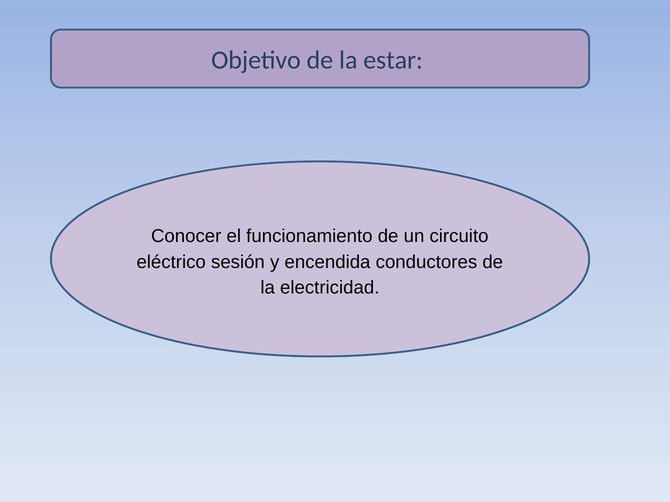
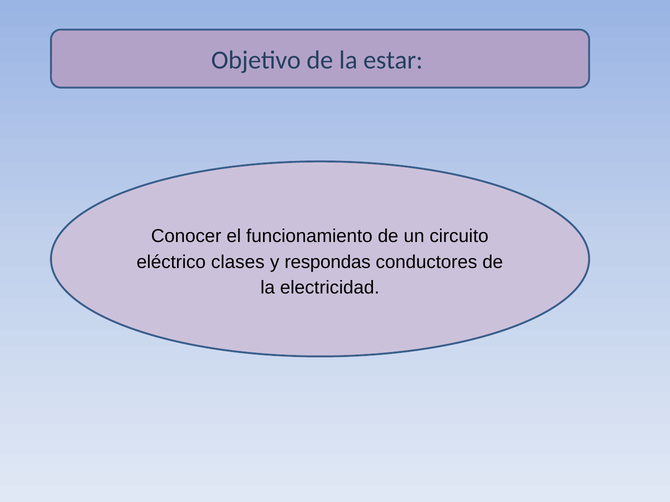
sesión: sesión -> clases (238, 262)
encendida: encendida -> respondas (328, 262)
